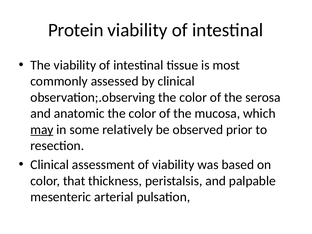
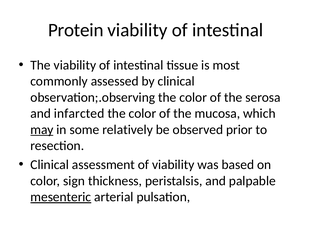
anatomic: anatomic -> infarcted (79, 114)
that: that -> sign (74, 181)
mesenteric underline: none -> present (61, 197)
